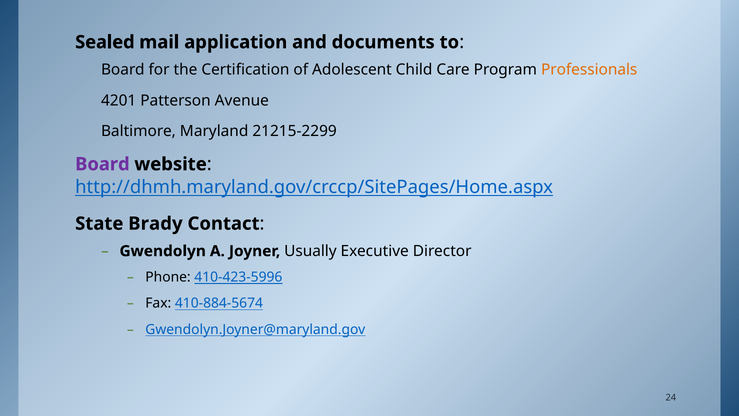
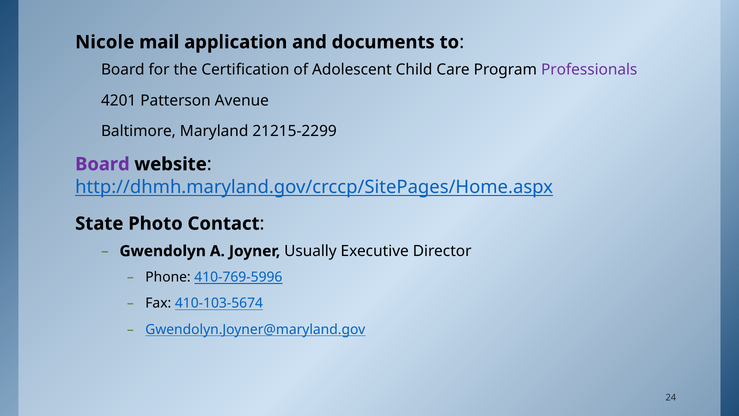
Sealed: Sealed -> Nicole (105, 42)
Professionals colour: orange -> purple (589, 70)
Brady: Brady -> Photo (155, 224)
410-423-5996: 410-423-5996 -> 410-769-5996 (238, 277)
410-884-5674: 410-884-5674 -> 410-103-5674 (219, 303)
